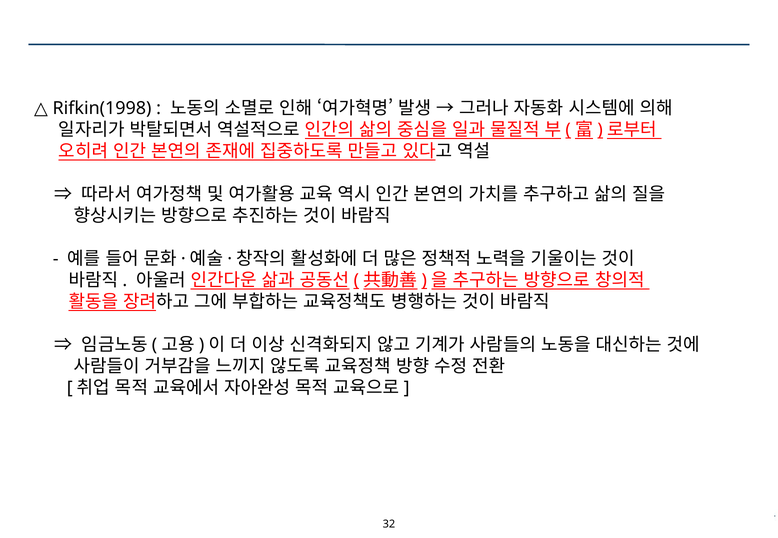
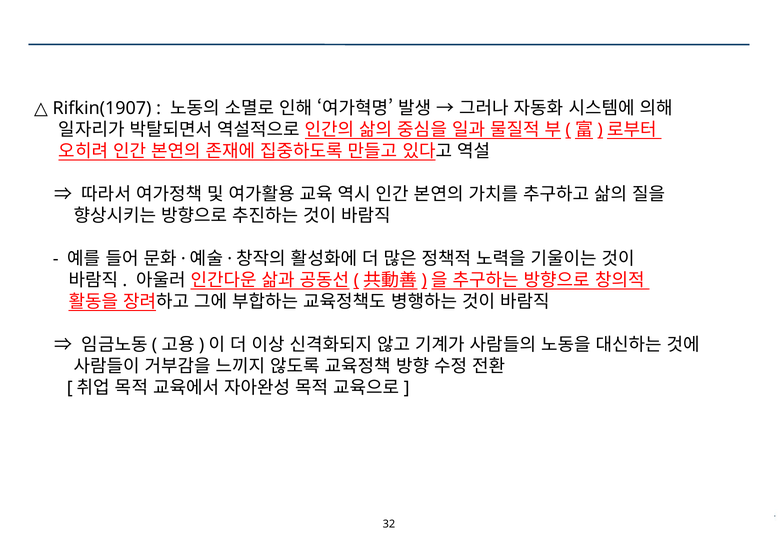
Rifkin(1998: Rifkin(1998 -> Rifkin(1907 (102, 108)
